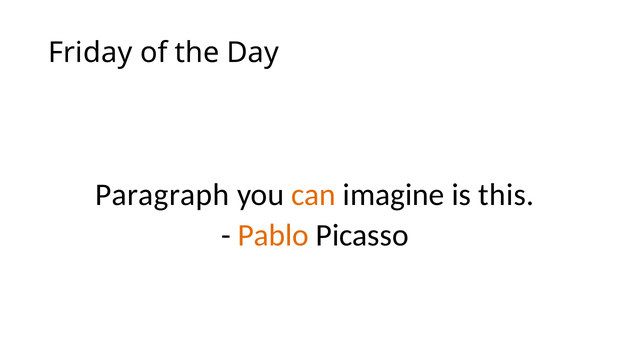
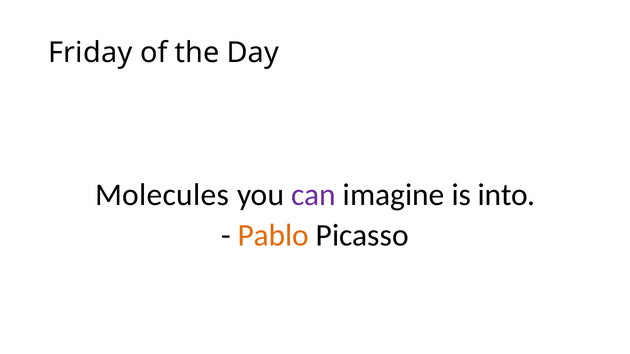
Paragraph: Paragraph -> Molecules (162, 195)
can colour: orange -> purple (314, 195)
this: this -> into (507, 195)
